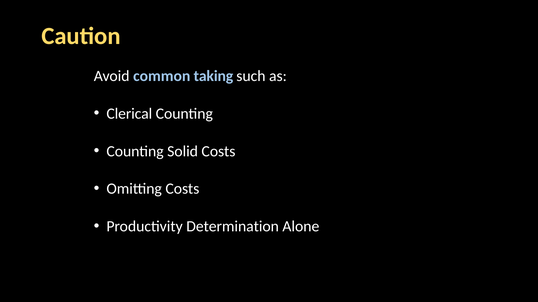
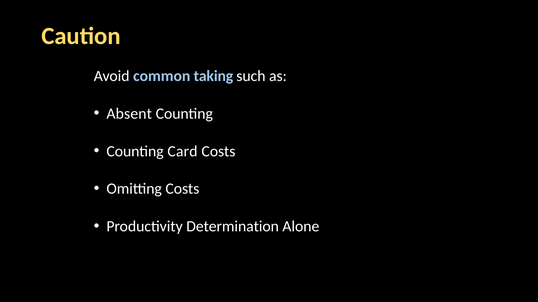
Clerical: Clerical -> Absent (129, 114)
Solid: Solid -> Card (182, 152)
